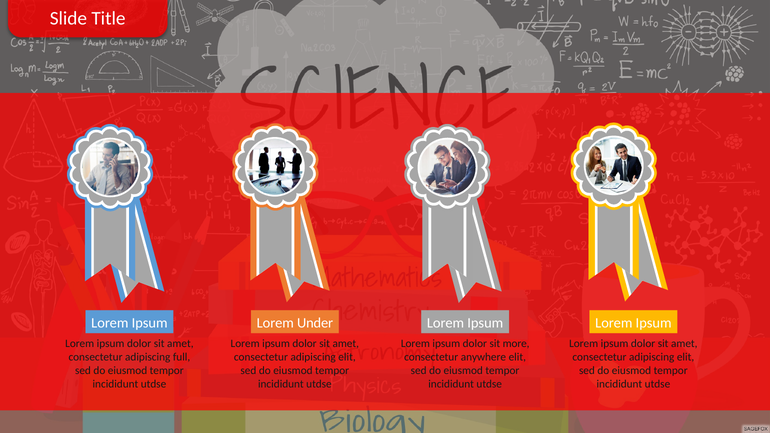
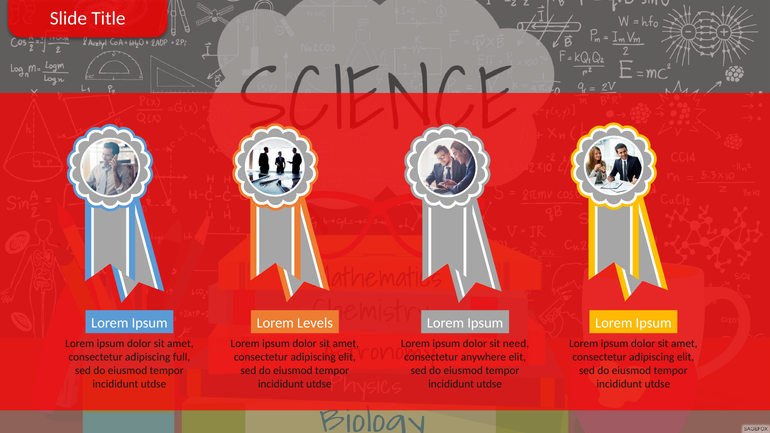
Under: Under -> Levels (315, 323)
more: more -> need (516, 344)
